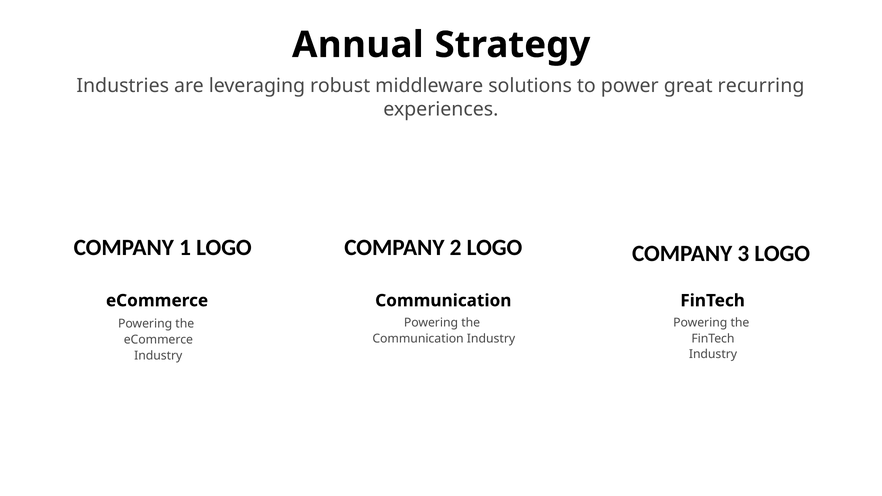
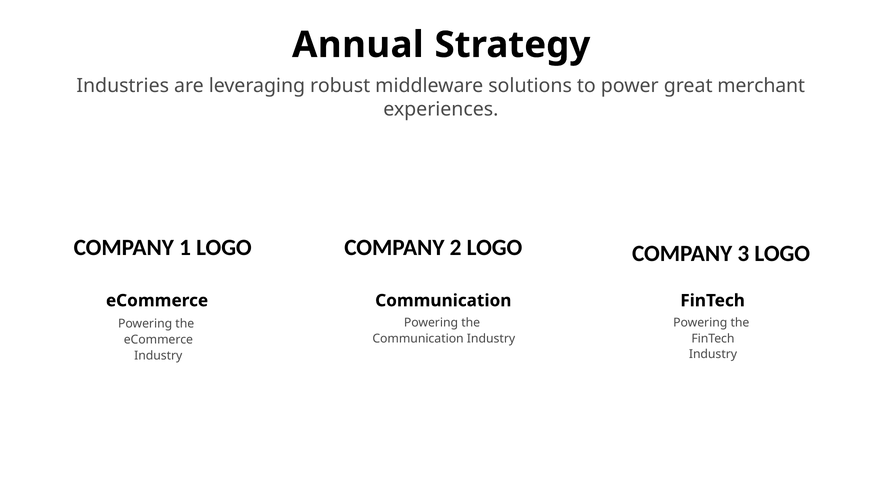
recurring: recurring -> merchant (761, 86)
